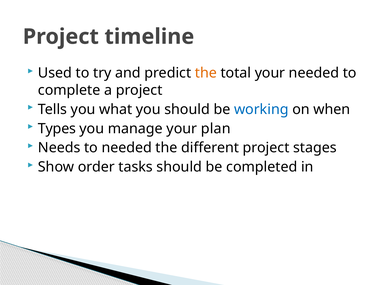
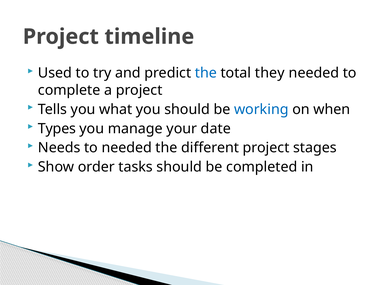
the colour: orange -> blue (206, 73)
total your: your -> they (270, 73)
plan: plan -> date (216, 129)
